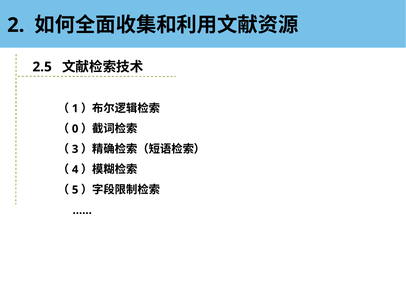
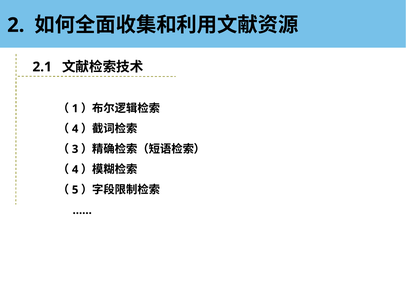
2.5: 2.5 -> 2.1 (42, 67)
0: 0 -> 4 (75, 129)
